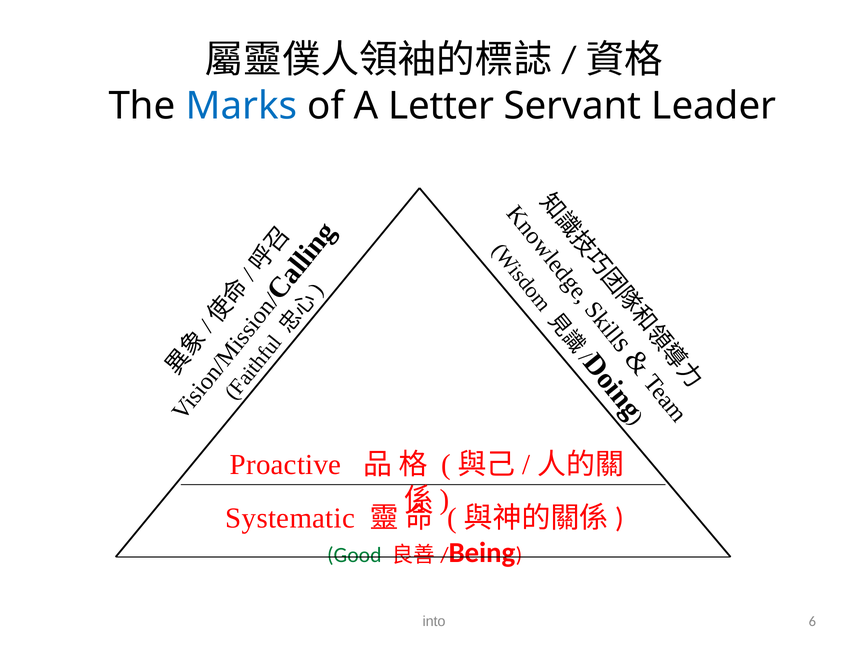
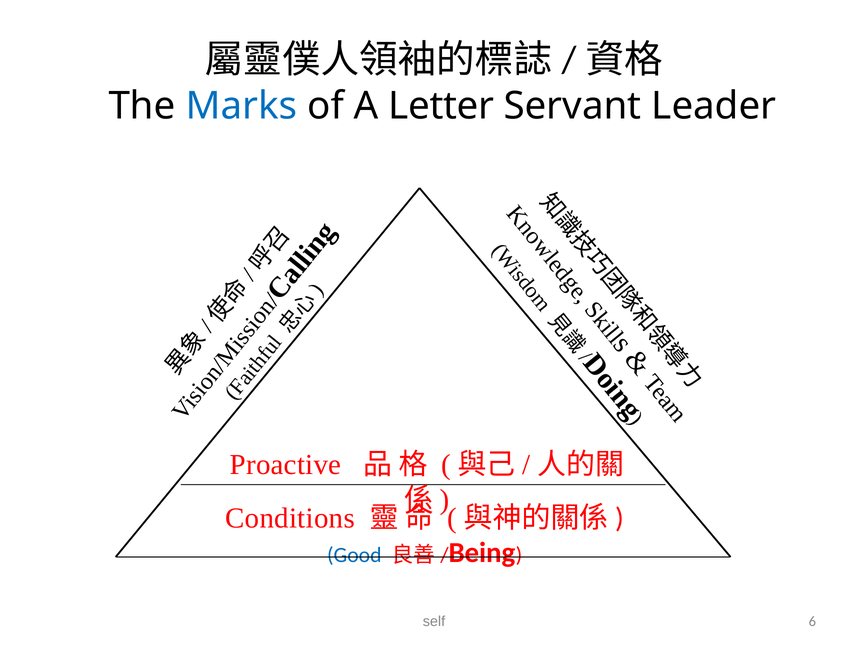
Systematic: Systematic -> Conditions (290, 518)
Good colour: green -> blue (354, 555)
into: into -> self (434, 622)
